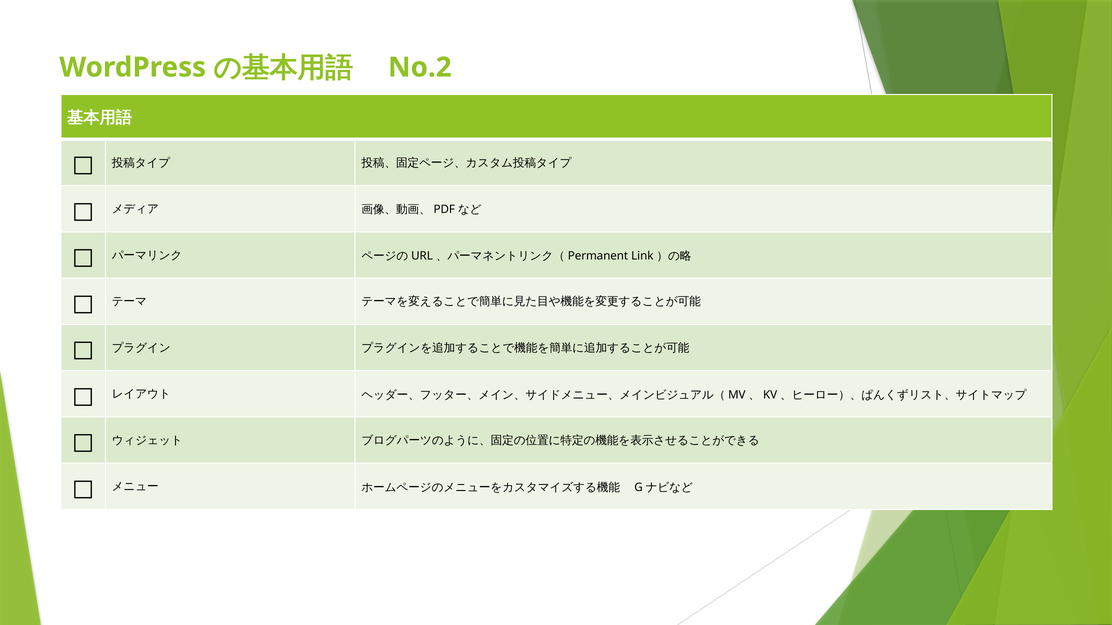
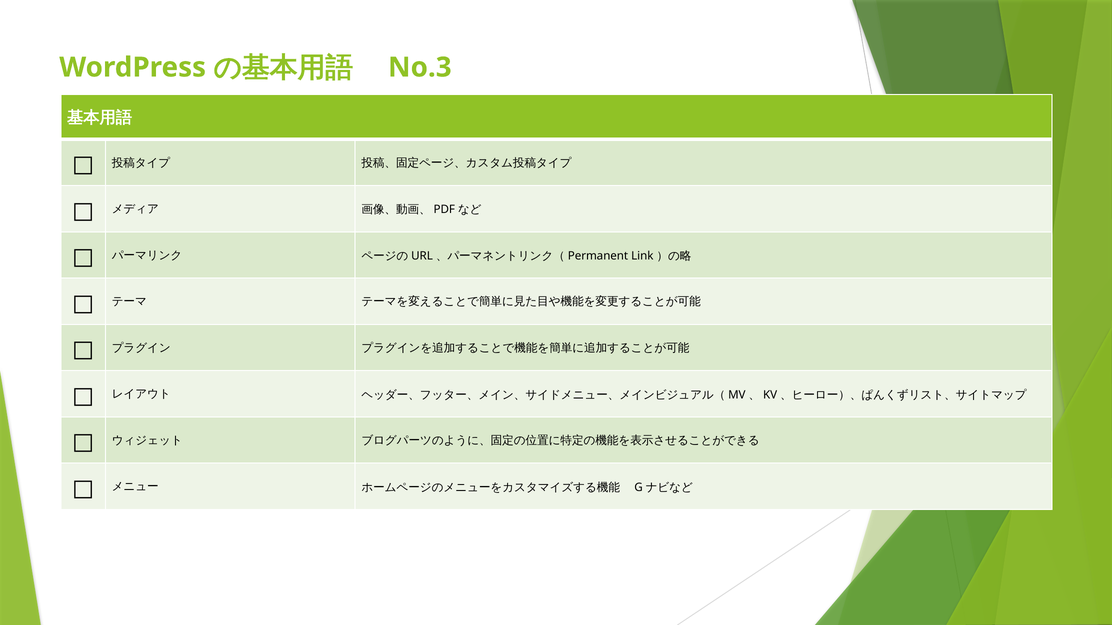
No.2: No.2 -> No.3 (420, 67)
